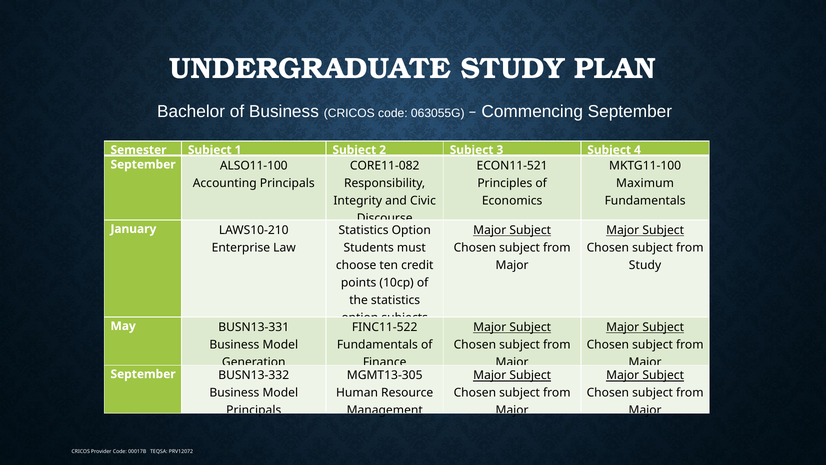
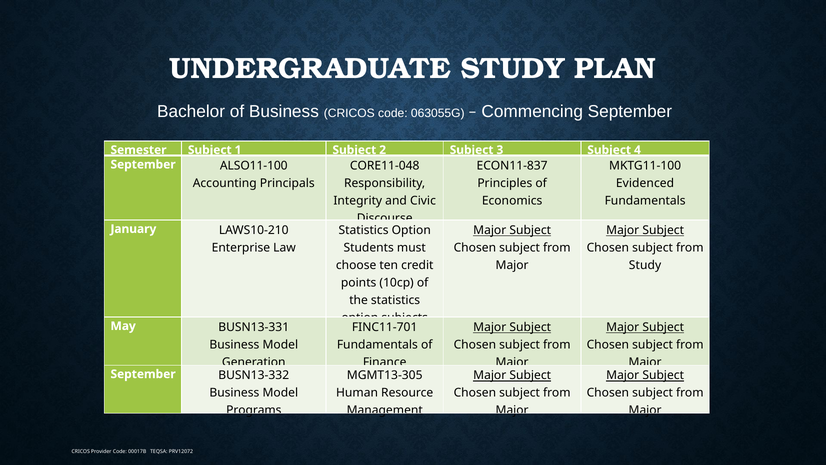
CORE11-082: CORE11-082 -> CORE11-048 (385, 166)
ECON11-521: ECON11-521 -> ECON11-837 (512, 166)
Maximum: Maximum -> Evidenced (645, 183)
FINC11-522: FINC11-522 -> FINC11-701 (385, 327)
Principals: Principals -> Programs (254, 410)
